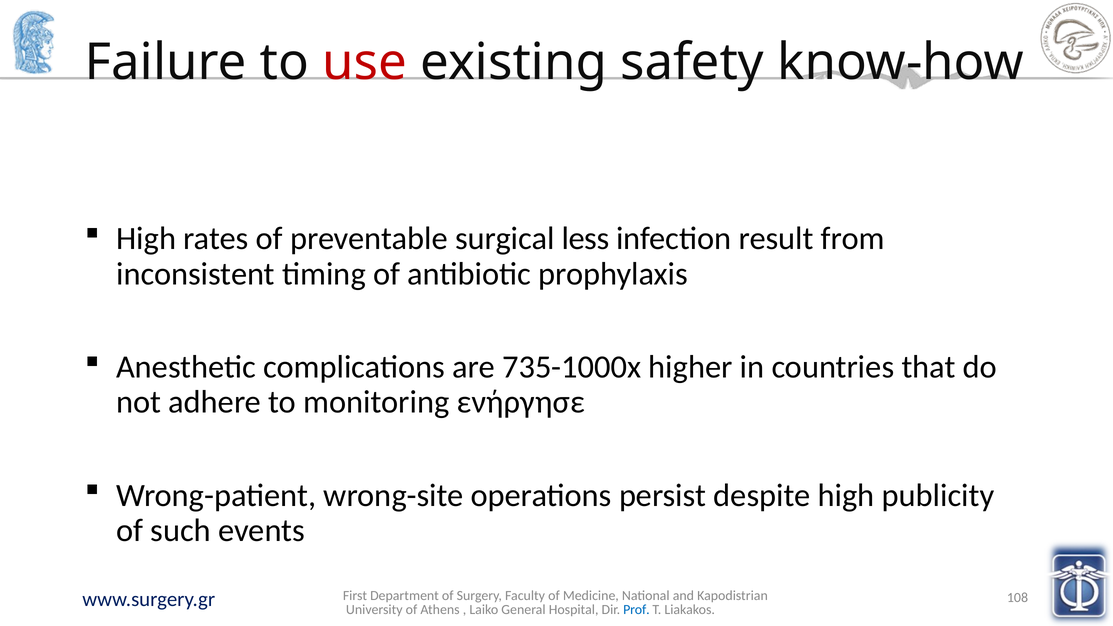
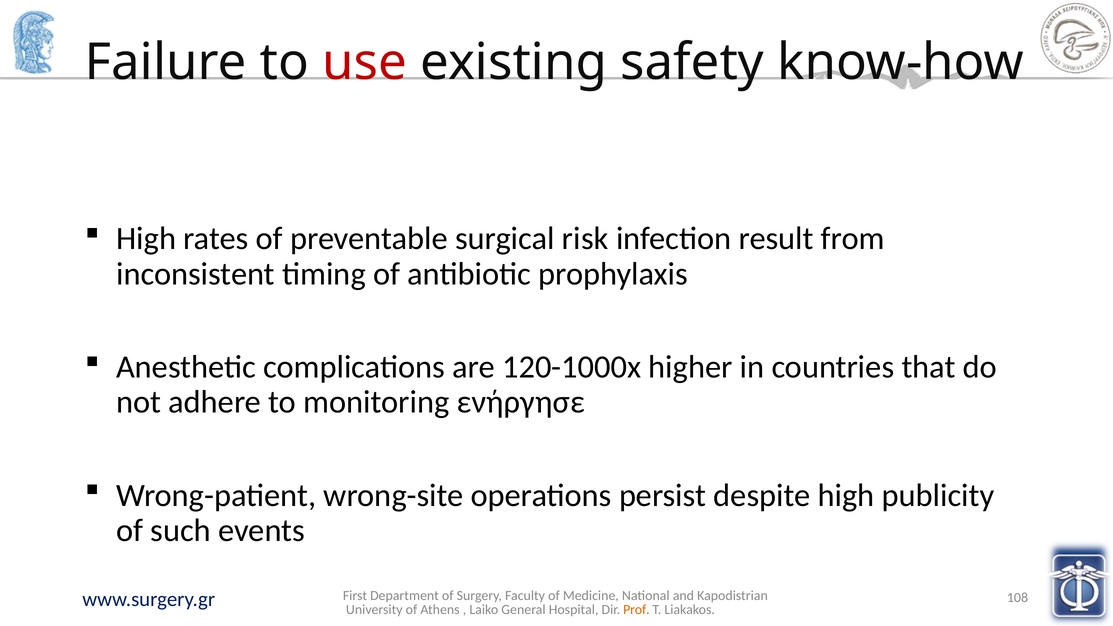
less: less -> risk (585, 239)
735-1000x: 735-1000x -> 120-1000x (572, 367)
Prof colour: blue -> orange (636, 610)
